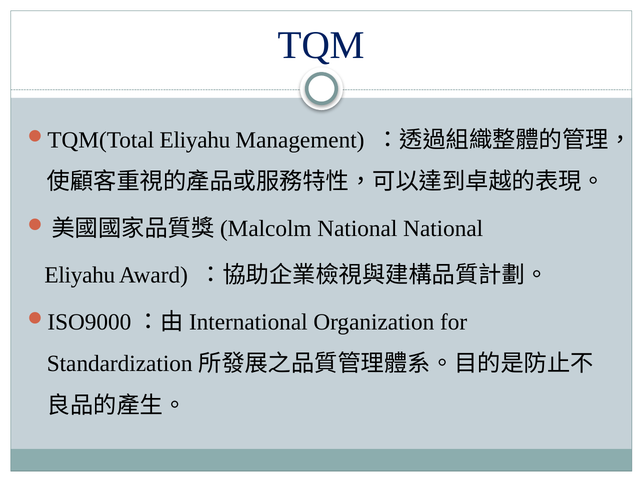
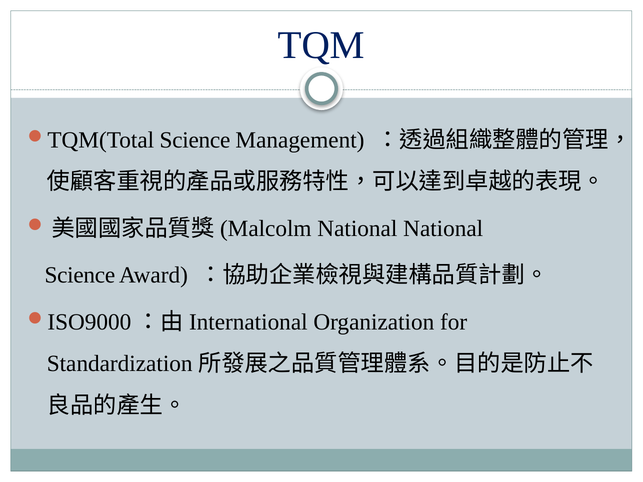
Eliyahu: Eliyahu -> Science (195, 140)
Eliyahu: Eliyahu -> Science (80, 275)
